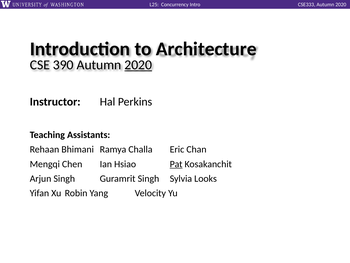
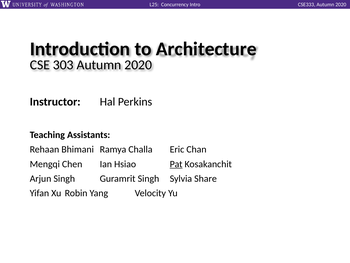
390: 390 -> 303 (63, 65)
2020 underline: present -> none (138, 65)
Looks: Looks -> Share (206, 178)
